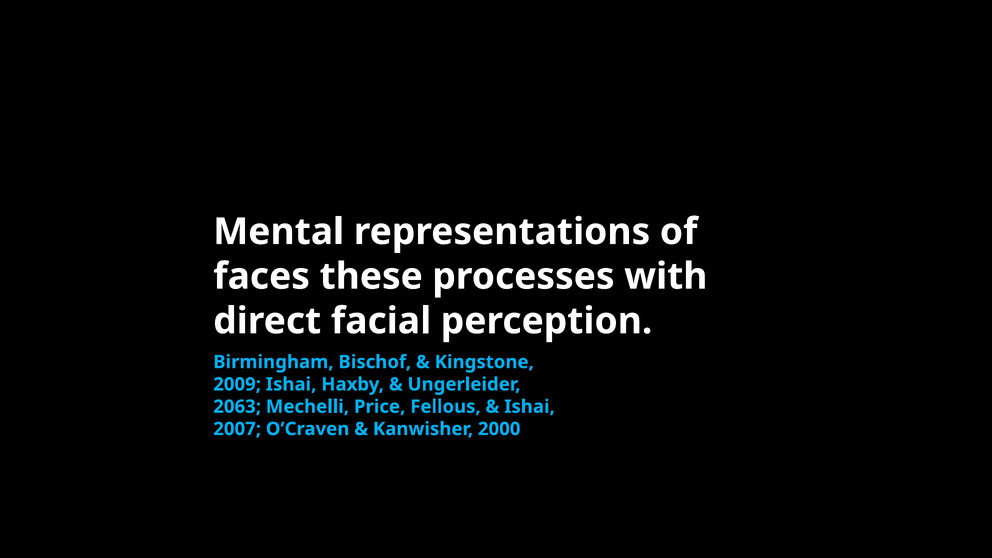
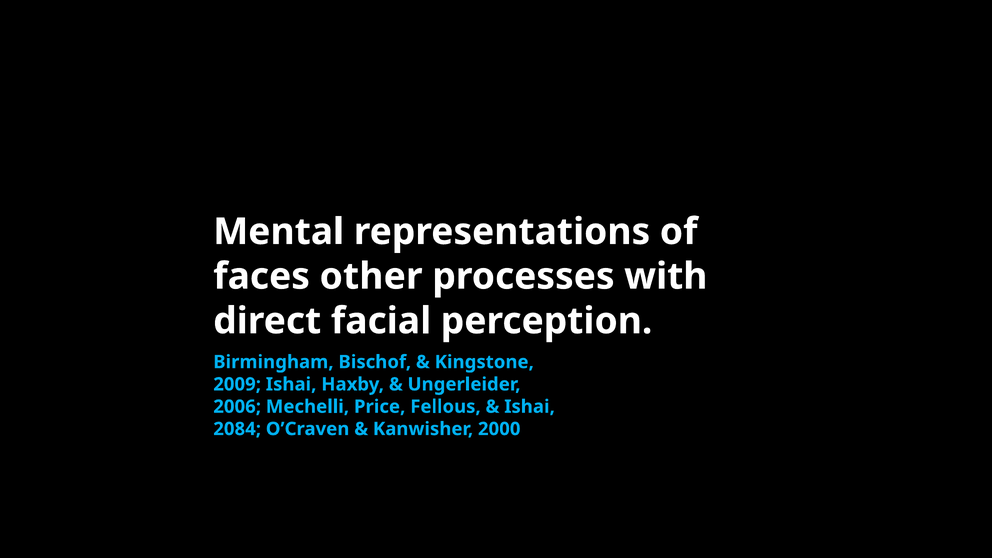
these: these -> other (371, 276)
2063: 2063 -> 2006 (237, 407)
2007: 2007 -> 2084 (237, 429)
